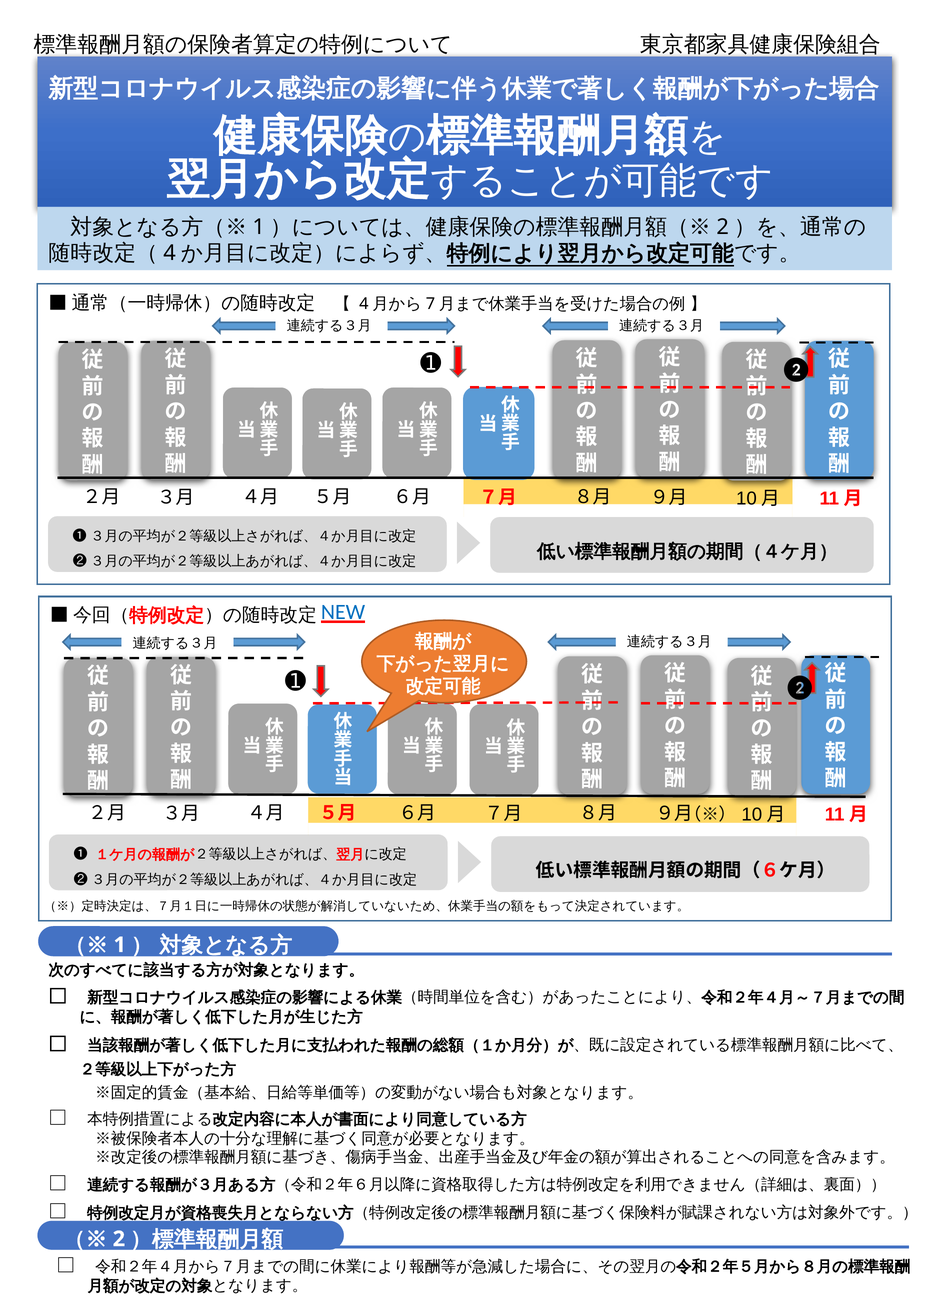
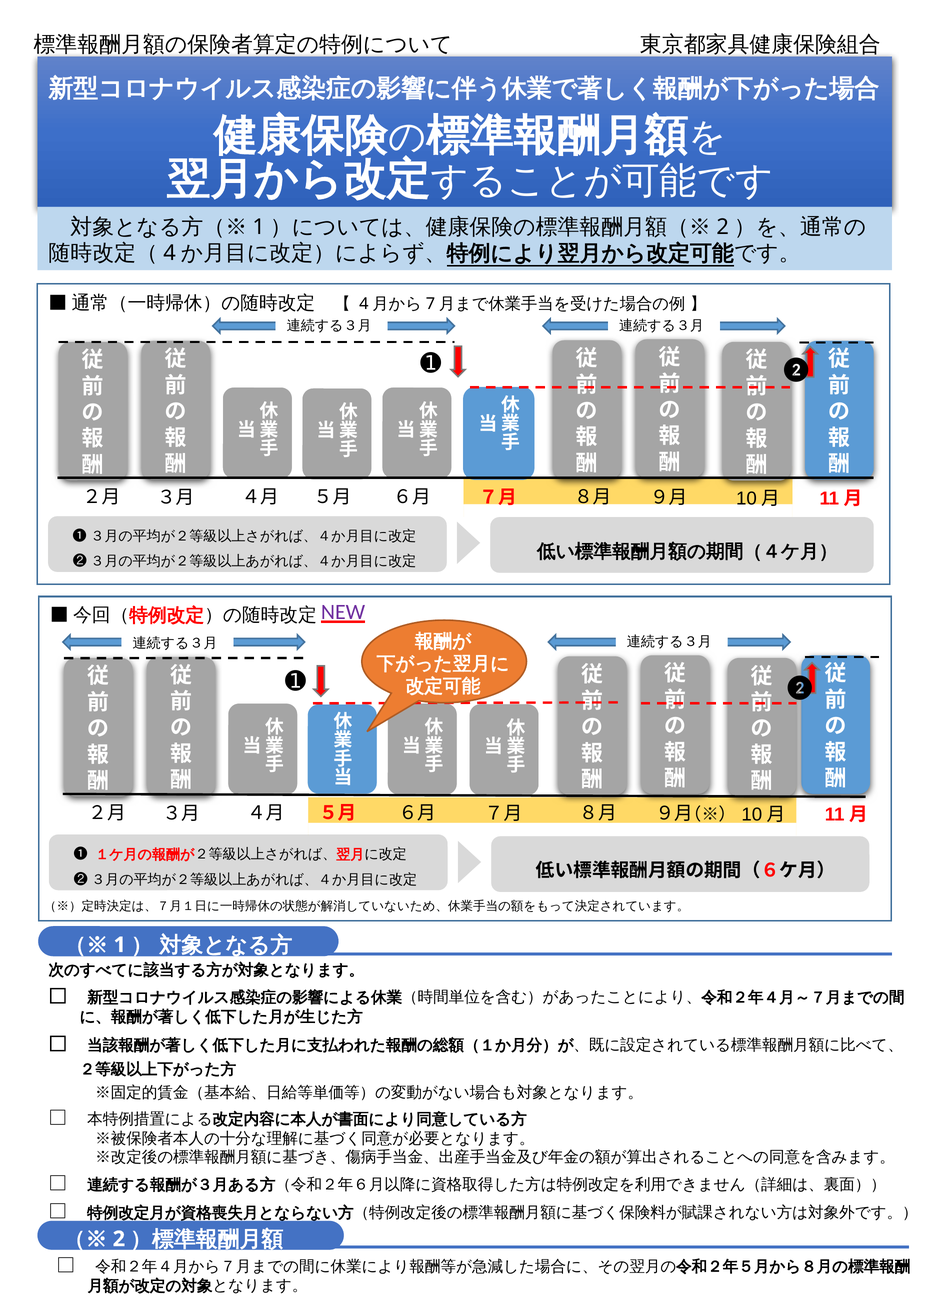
NEW colour: blue -> purple (343, 613)
